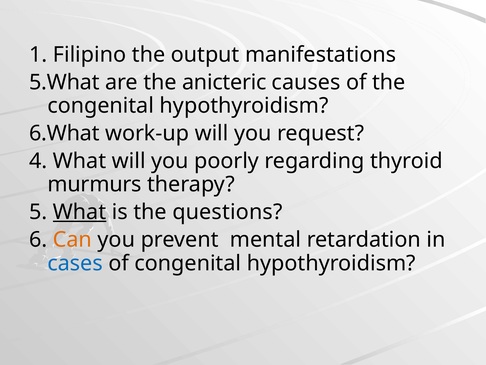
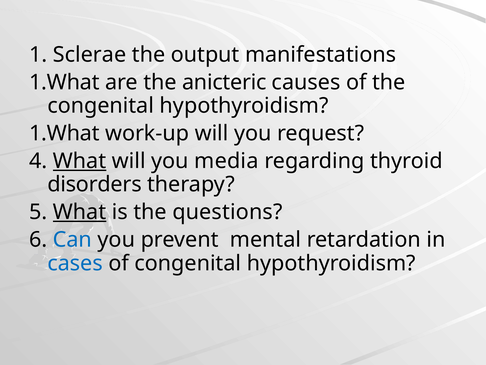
Filipino: Filipino -> Sclerae (90, 54)
5.What: 5.What -> 1.What (64, 82)
6.What: 6.What -> 1.What (64, 133)
What underline: none -> present (80, 161)
poorly: poorly -> media (226, 161)
murmurs: murmurs -> disorders (95, 184)
Can colour: orange -> blue (72, 240)
